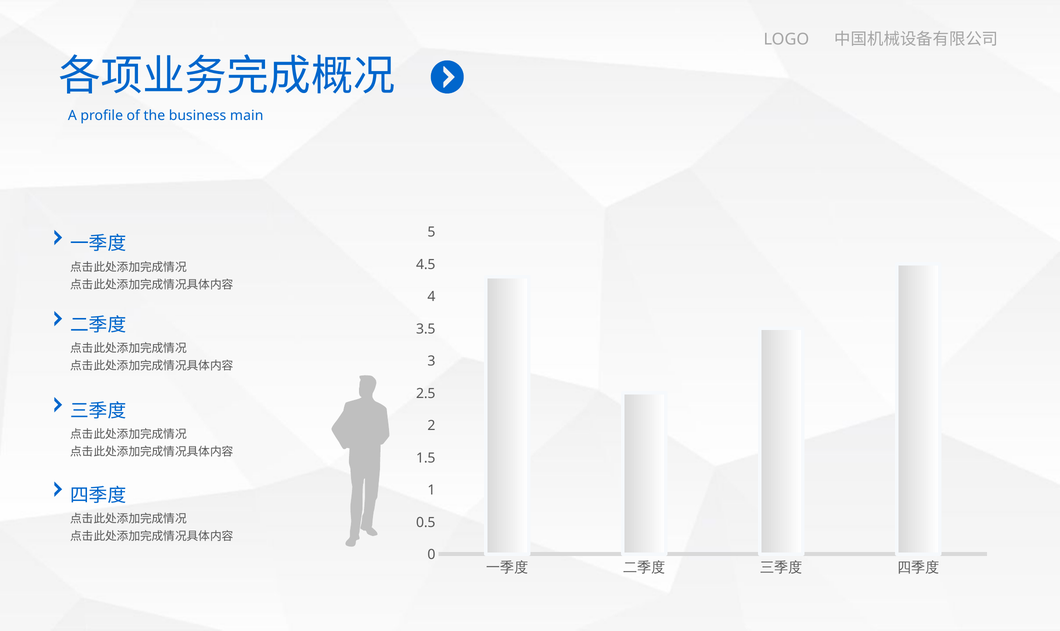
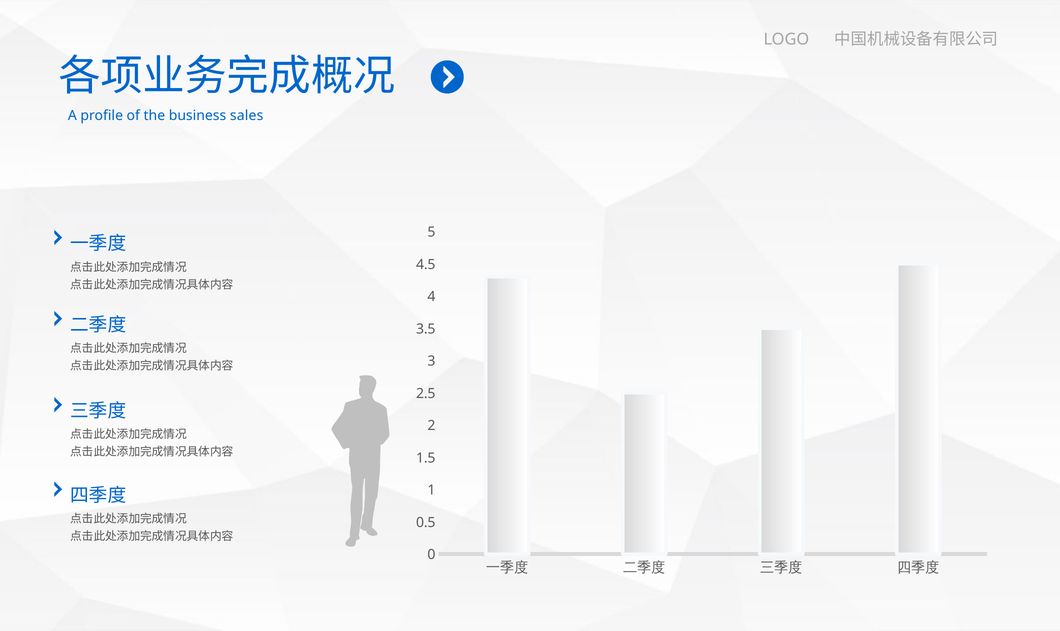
main: main -> sales (247, 116)
